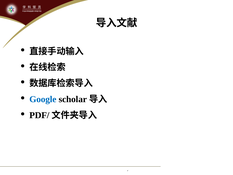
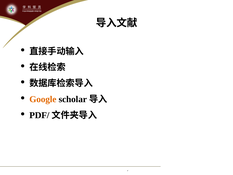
Google colour: blue -> orange (43, 99)
